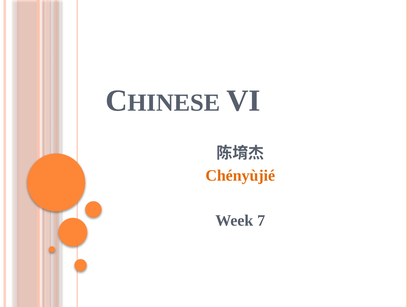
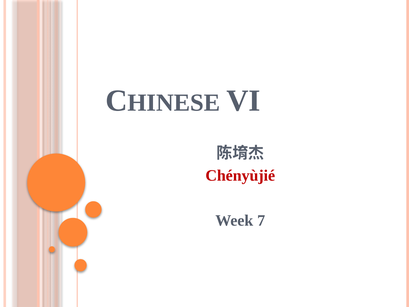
Chényùjié colour: orange -> red (240, 176)
